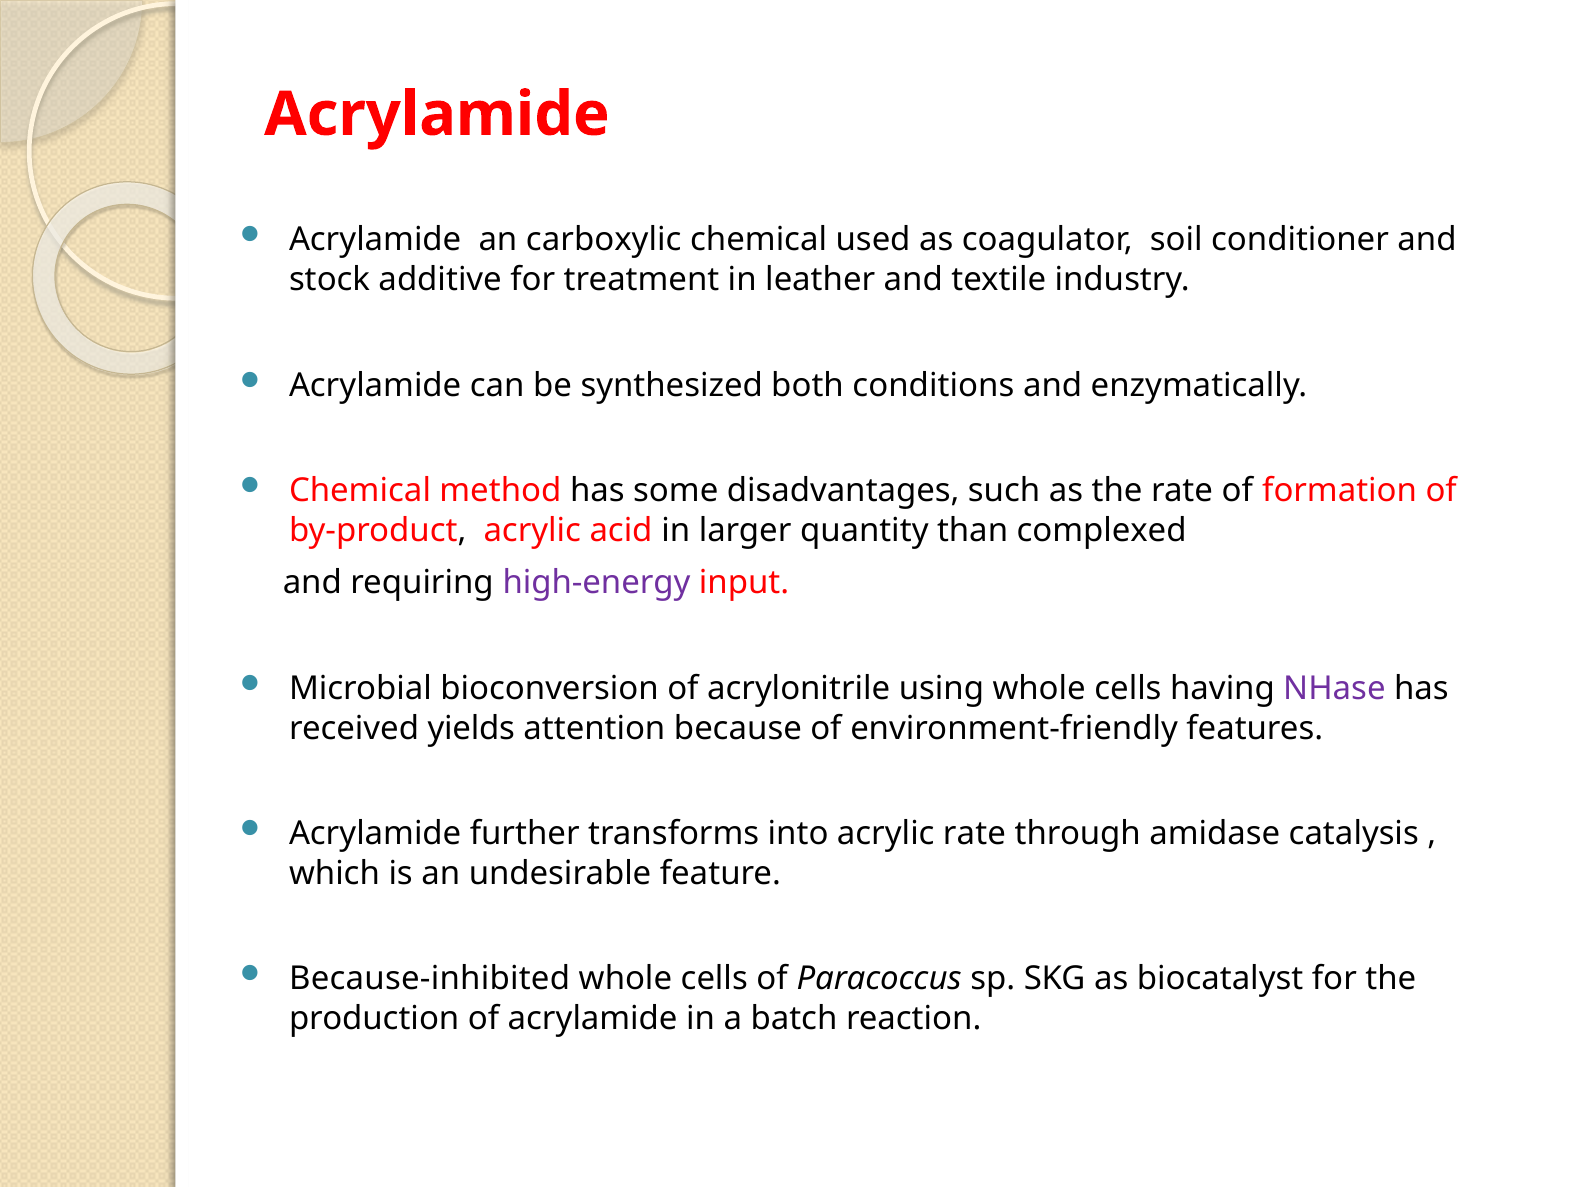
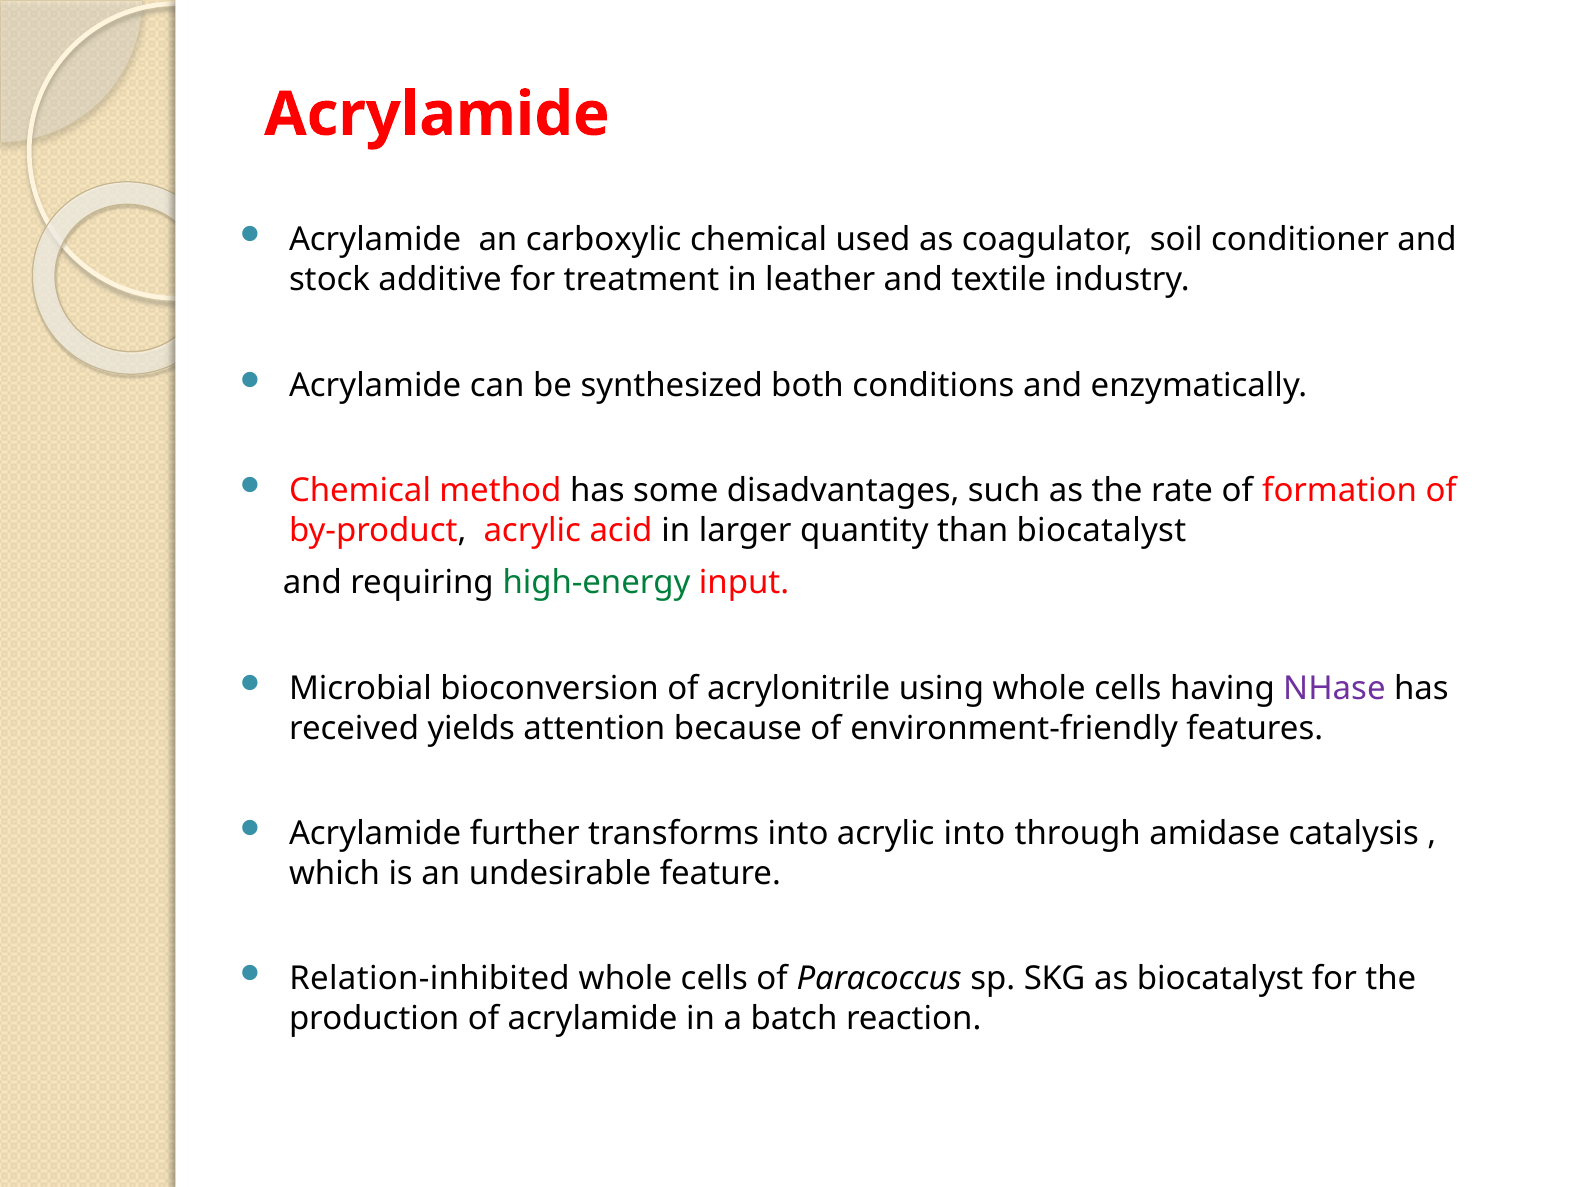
than complexed: complexed -> biocatalyst (1101, 530)
high-energy colour: purple -> green (597, 583)
acrylic rate: rate -> into (974, 834)
Because-inhibited: Because-inhibited -> Relation-inhibited (430, 979)
